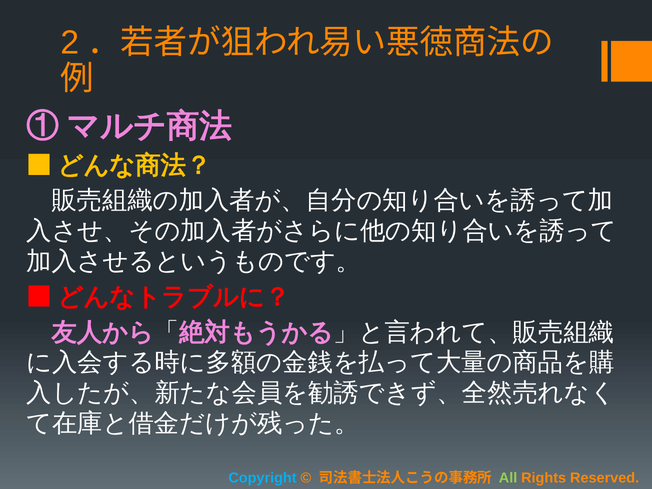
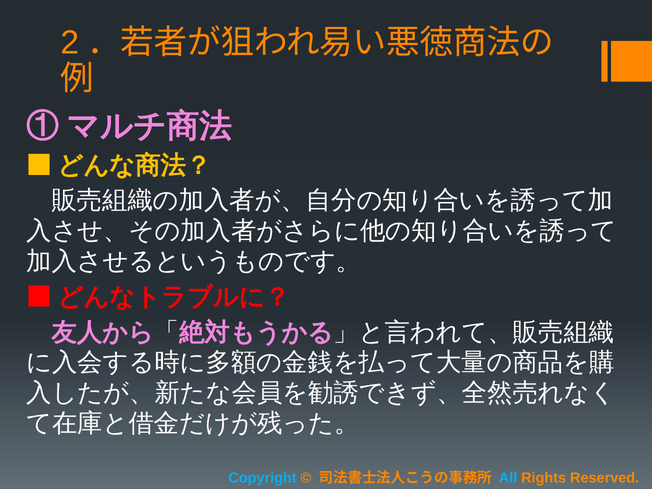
All colour: light green -> light blue (508, 478)
